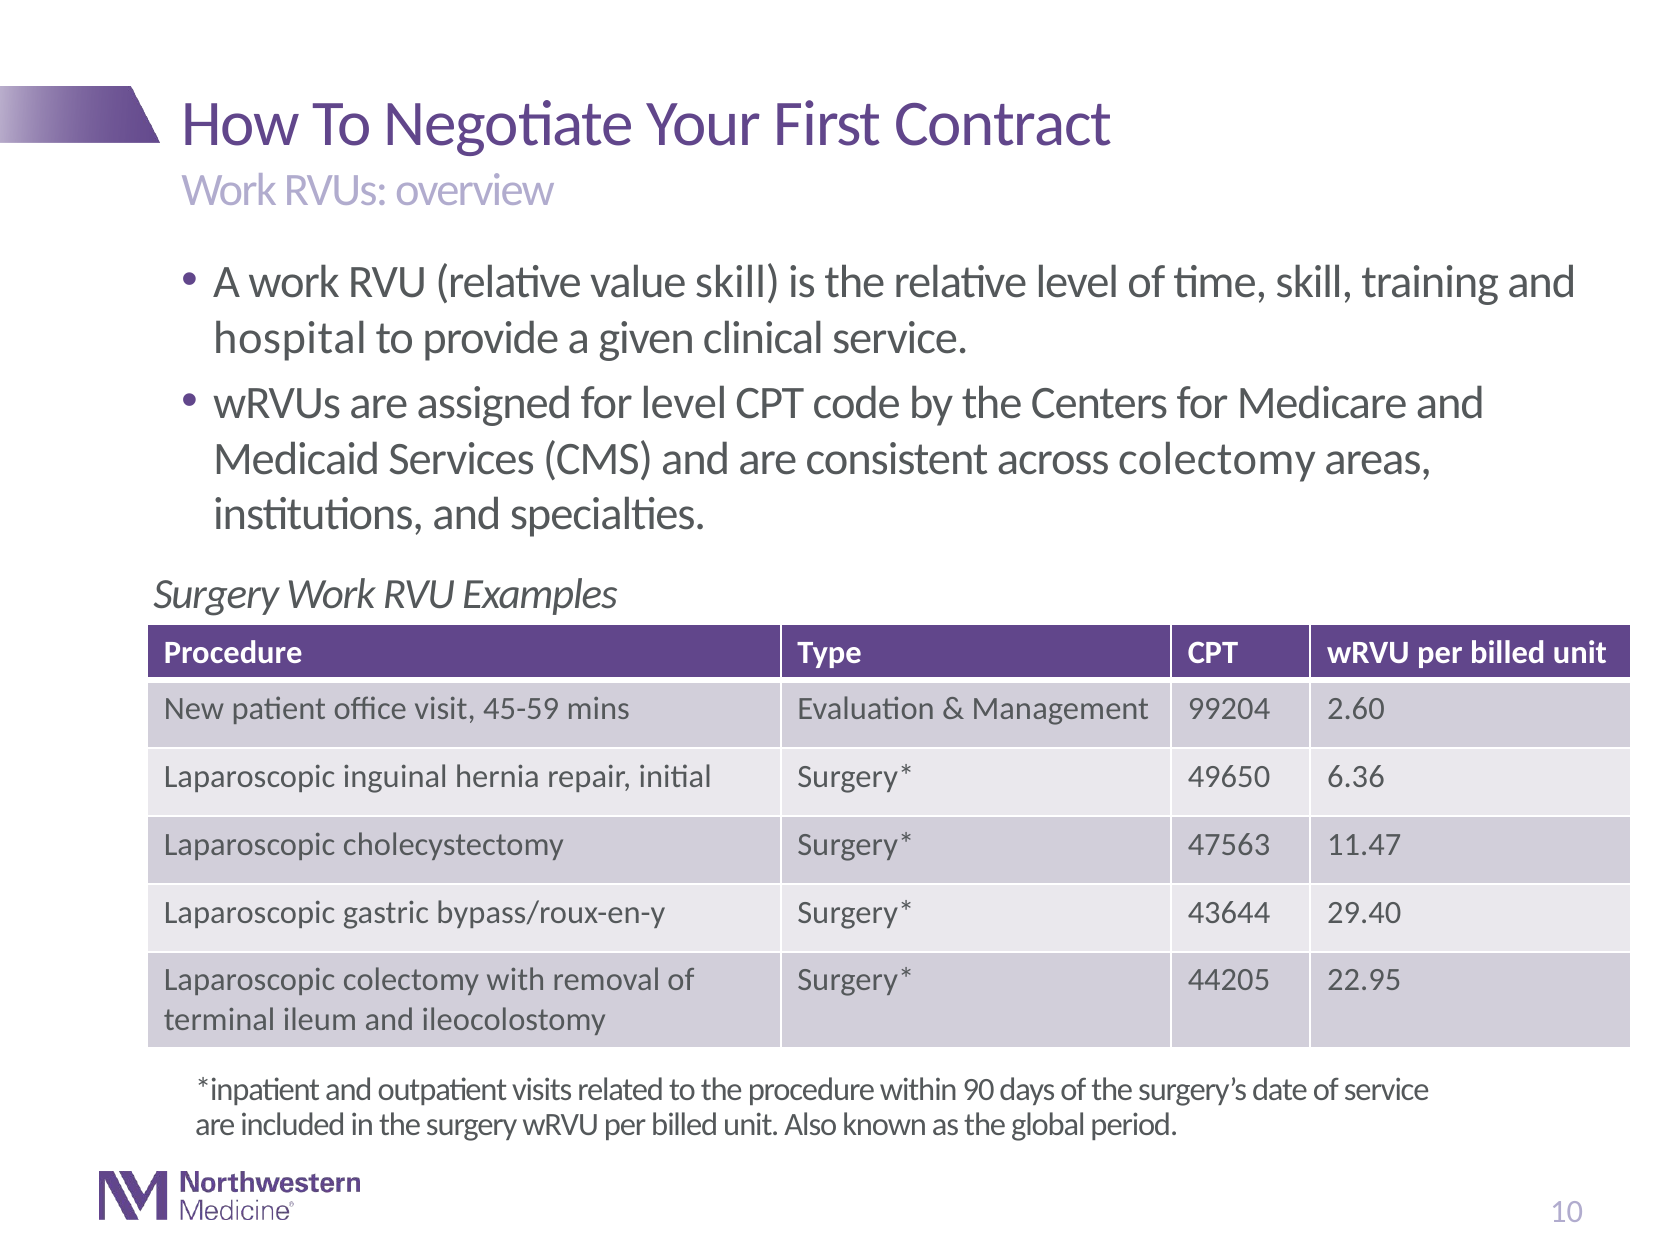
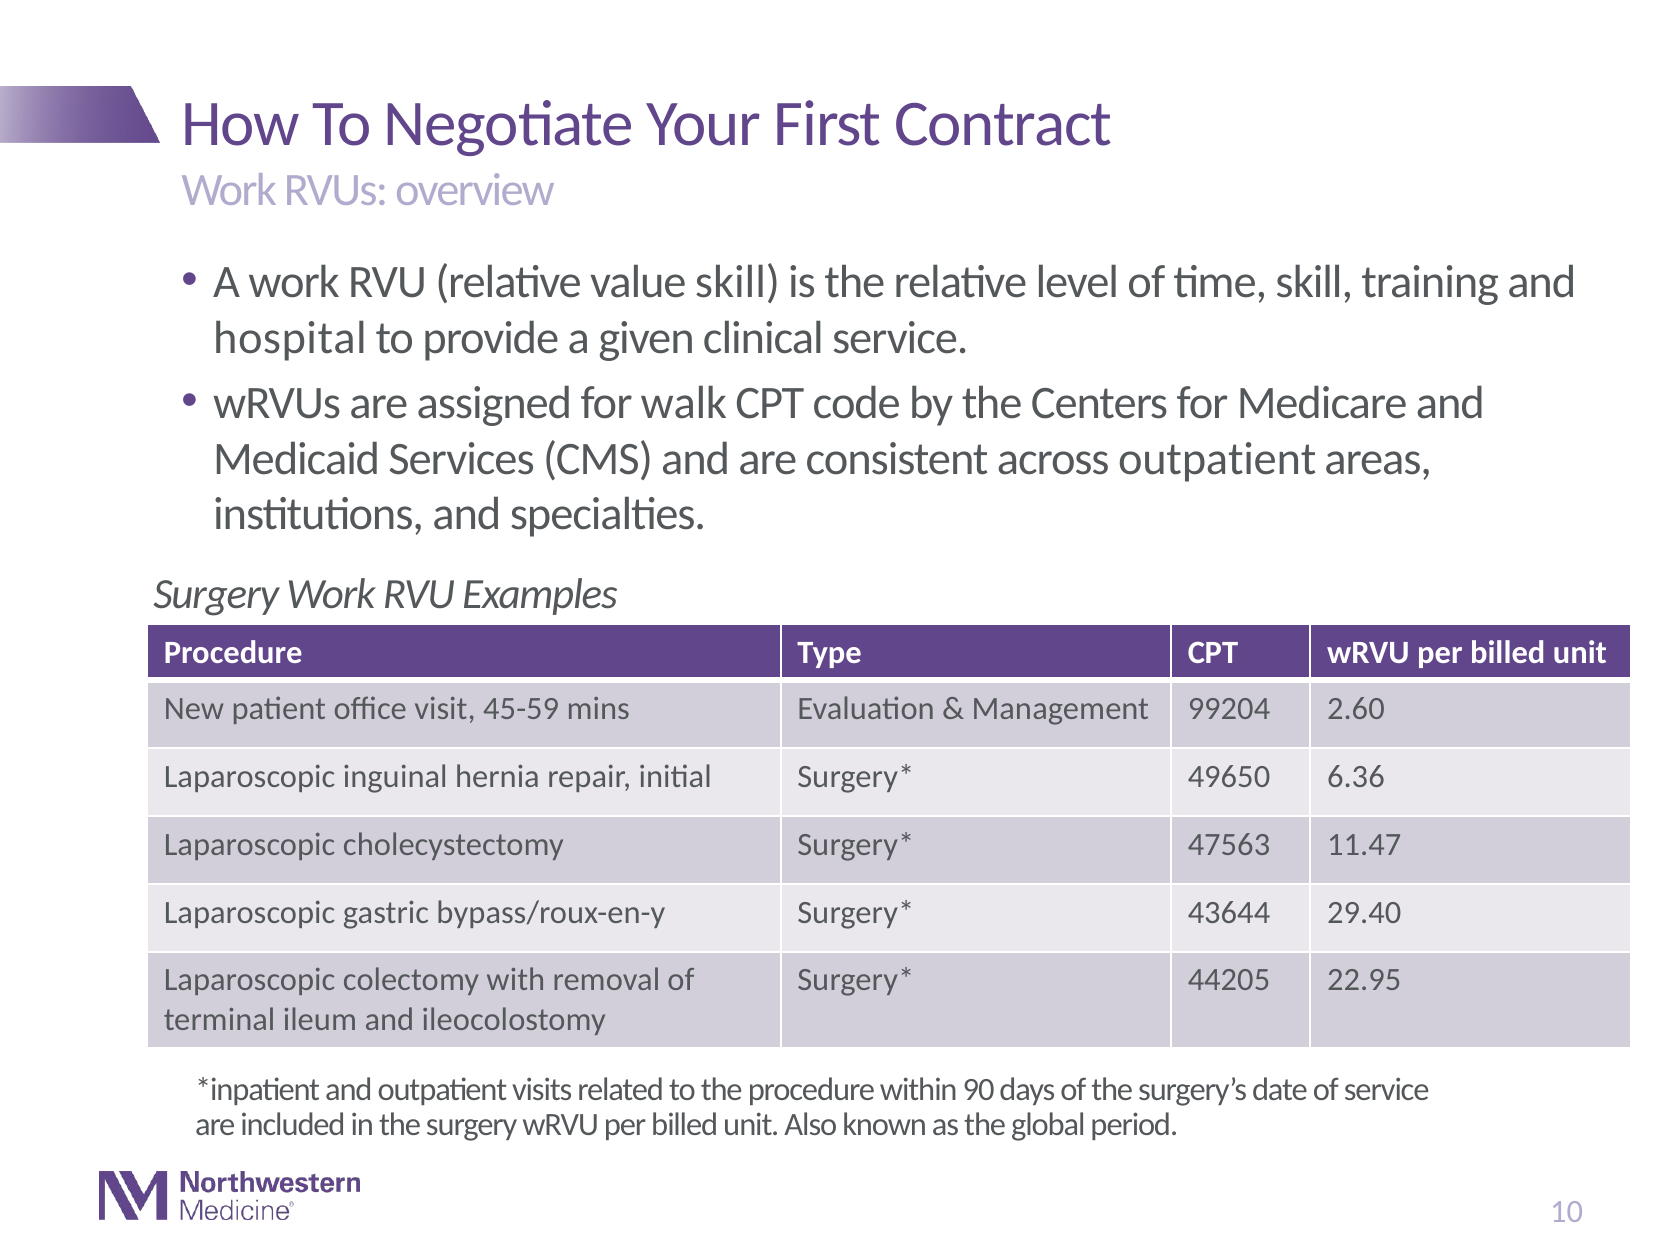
for level: level -> walk (684, 403)
across colectomy: colectomy -> outpatient (1217, 459)
